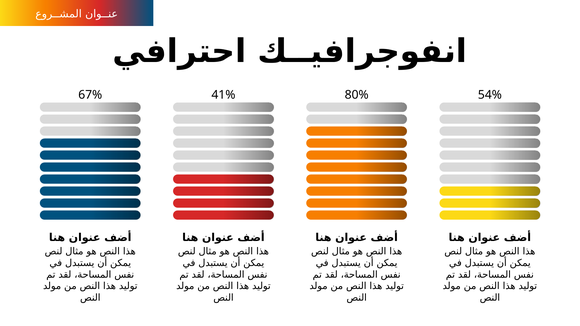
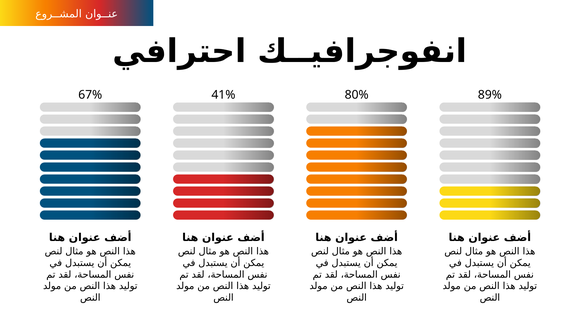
54%: 54% -> 89% (490, 95)
